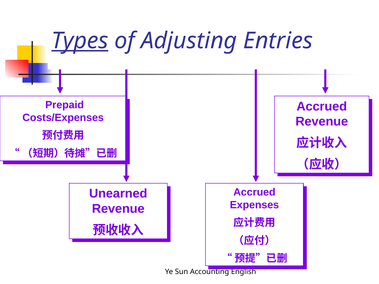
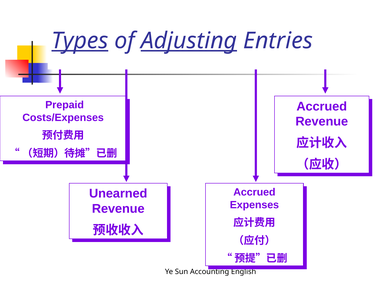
Adjusting underline: none -> present (189, 41)
